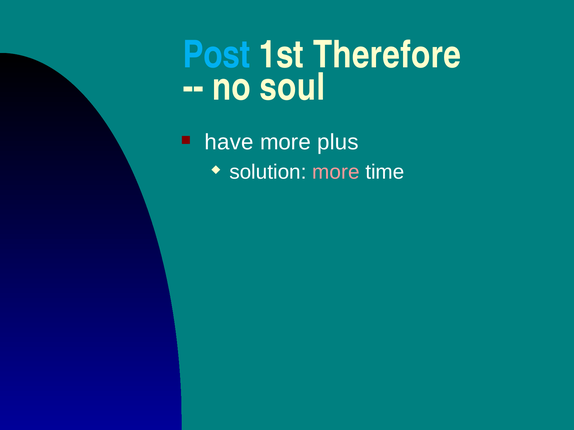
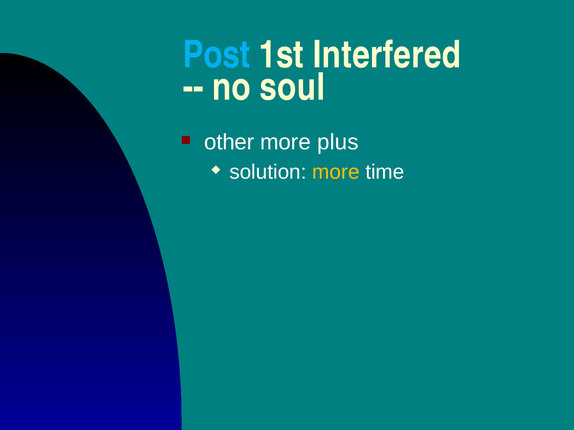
Therefore: Therefore -> Interfered (387, 55)
have: have -> other (229, 142)
more colour: pink -> yellow (336, 172)
